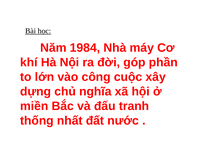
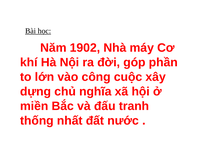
1984: 1984 -> 1902 (85, 48)
